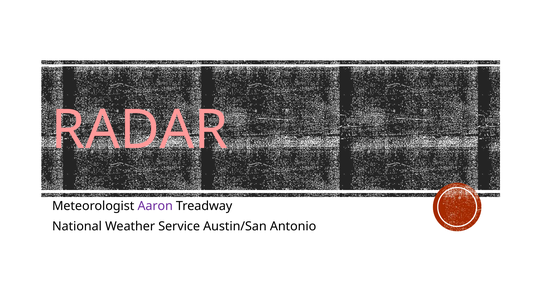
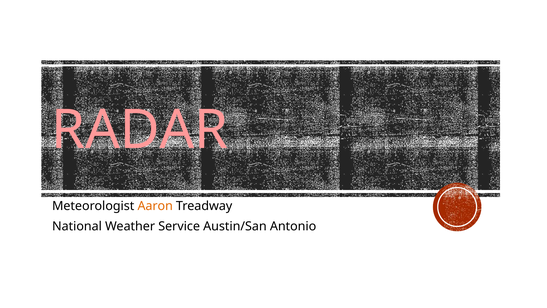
Aaron colour: purple -> orange (155, 206)
